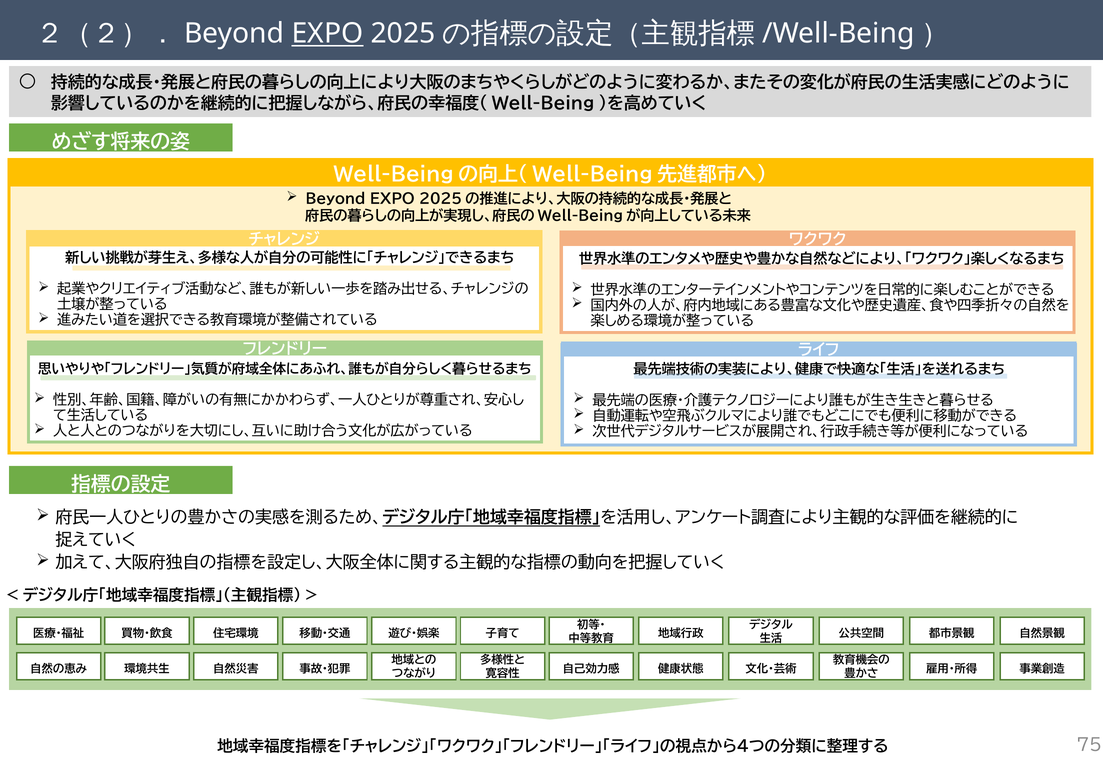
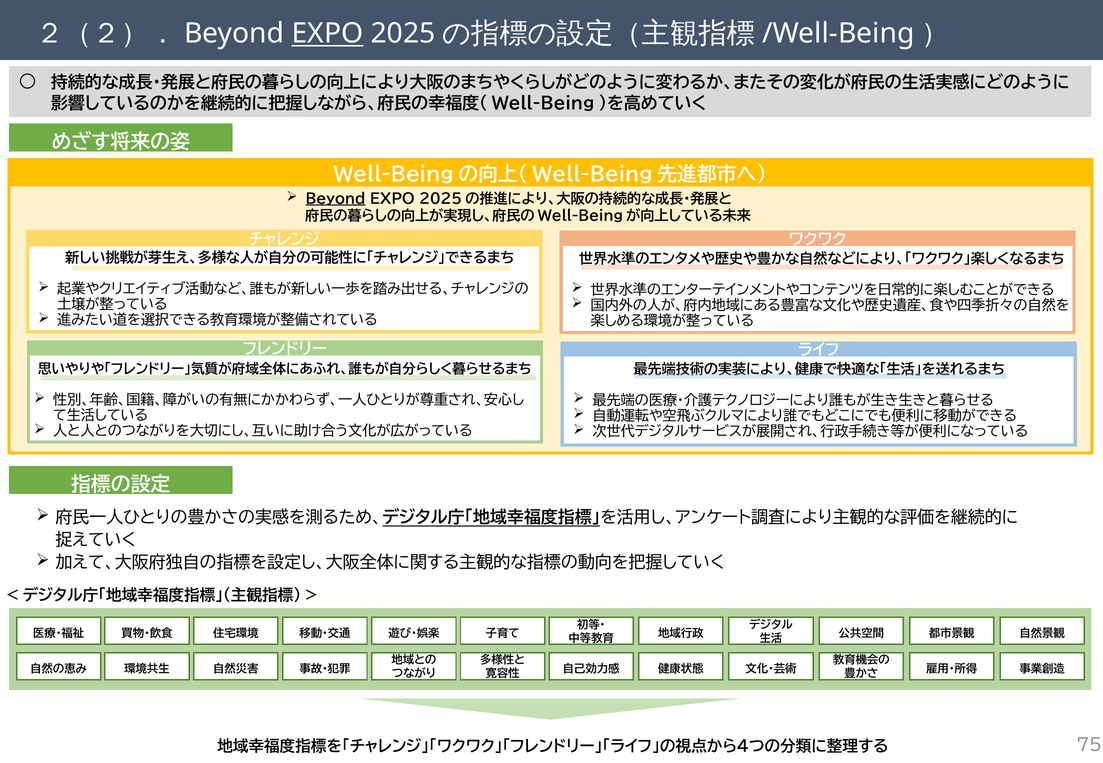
Beyond underline: none -> present (335, 199)
